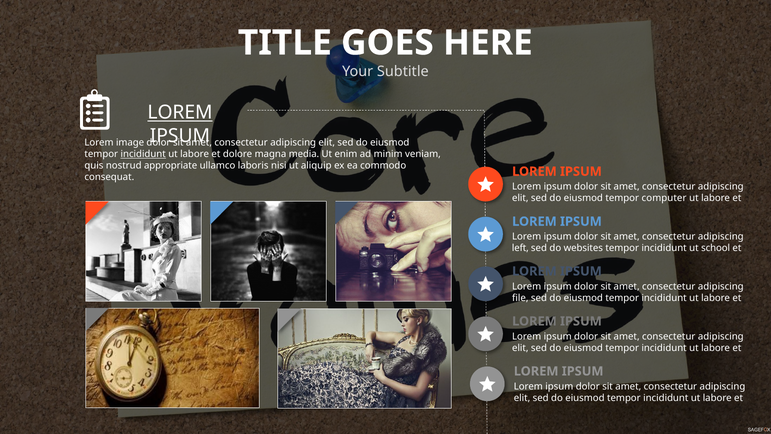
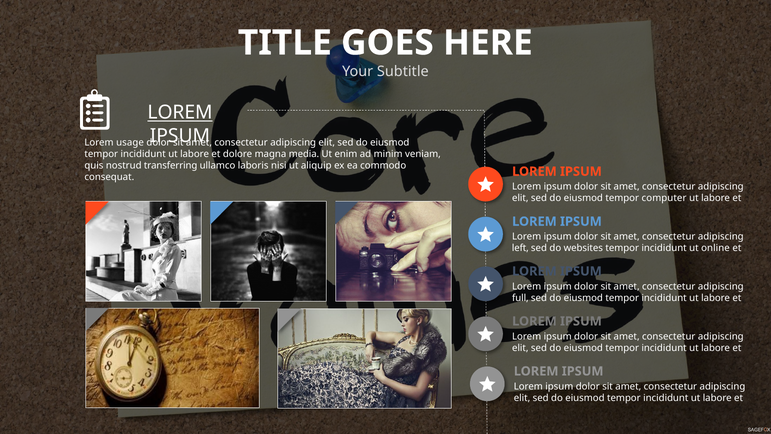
image: image -> usage (130, 142)
incididunt underline: present -> none (143, 154)
appropriate: appropriate -> transferring (171, 165)
school: school -> online (715, 248)
file: file -> full (520, 298)
